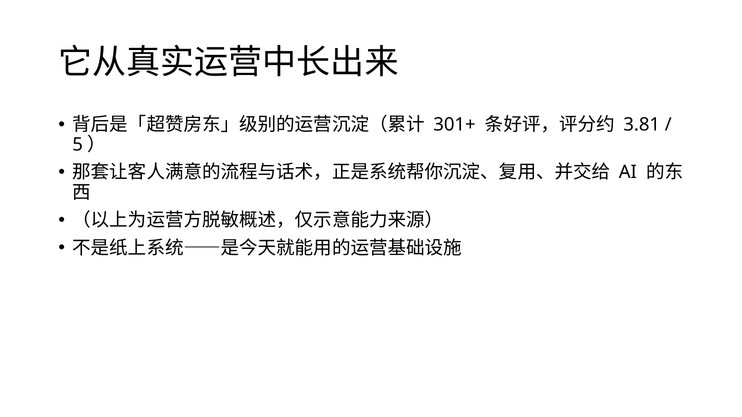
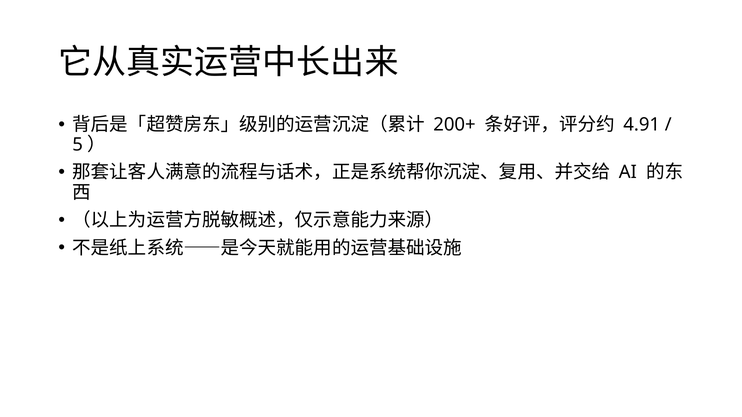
301+: 301+ -> 200+ (454, 125)
3.81: 3.81 -> 4.91 (642, 125)
